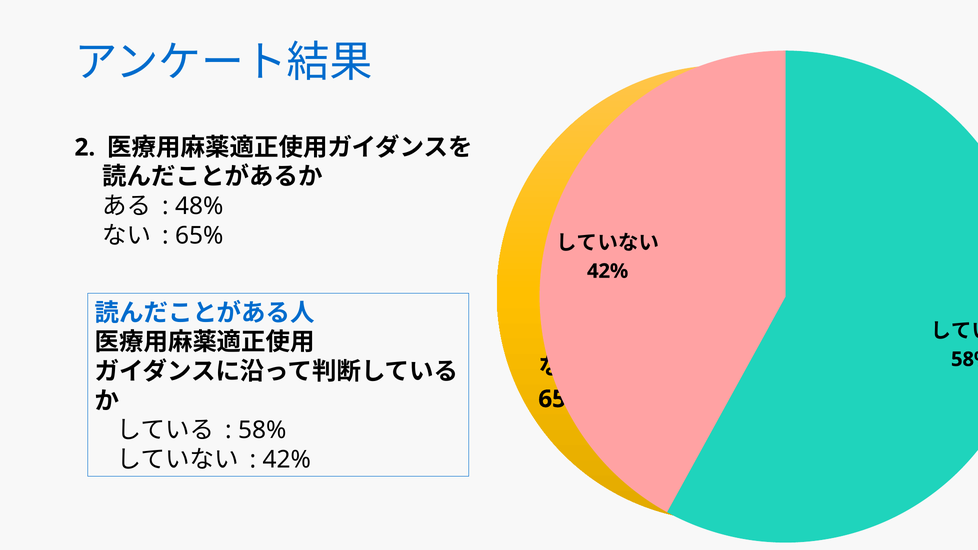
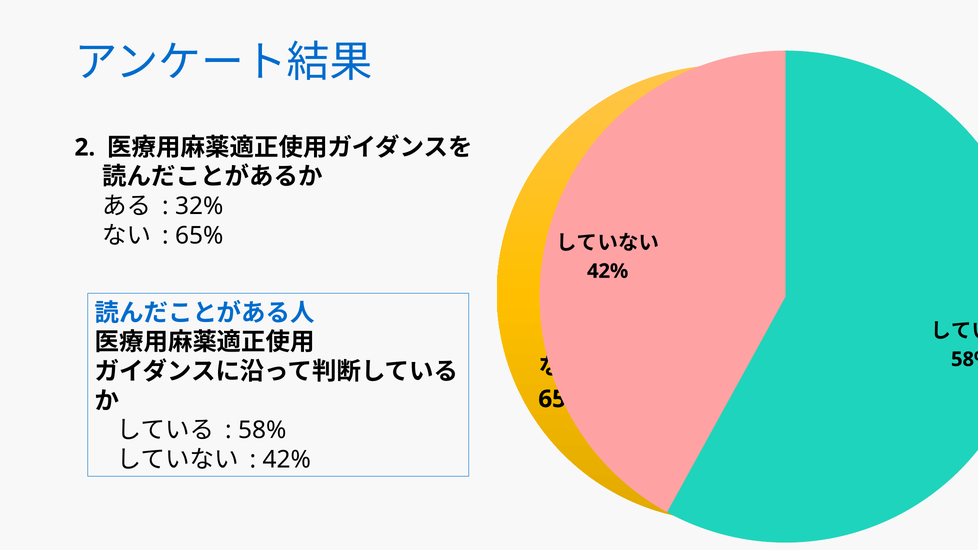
48%: 48% -> 32% (199, 206)
